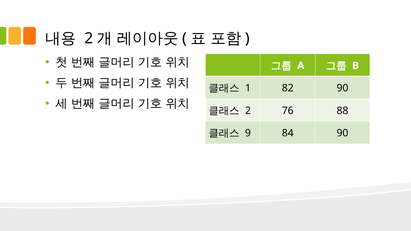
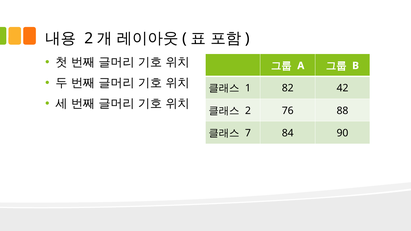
82 90: 90 -> 42 (343, 88)
9: 9 -> 7 (248, 133)
